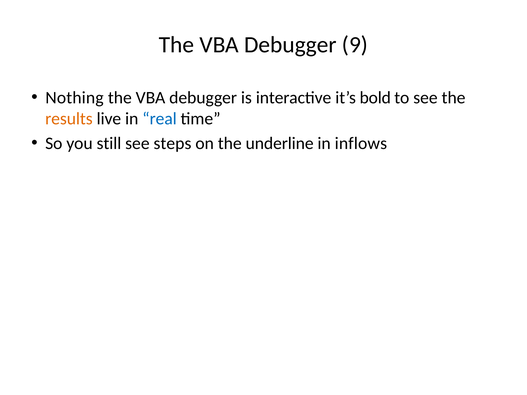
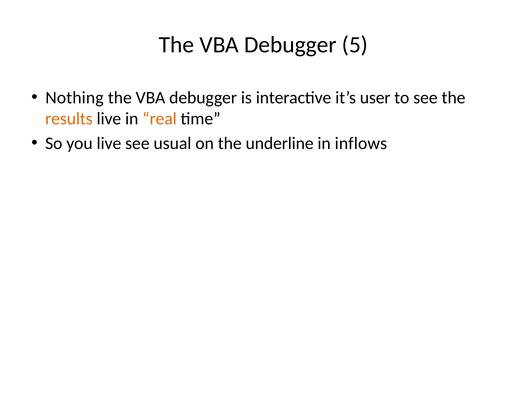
9: 9 -> 5 (355, 45)
bold: bold -> user (375, 98)
real colour: blue -> orange (160, 119)
you still: still -> live (109, 144)
steps: steps -> usual (172, 144)
